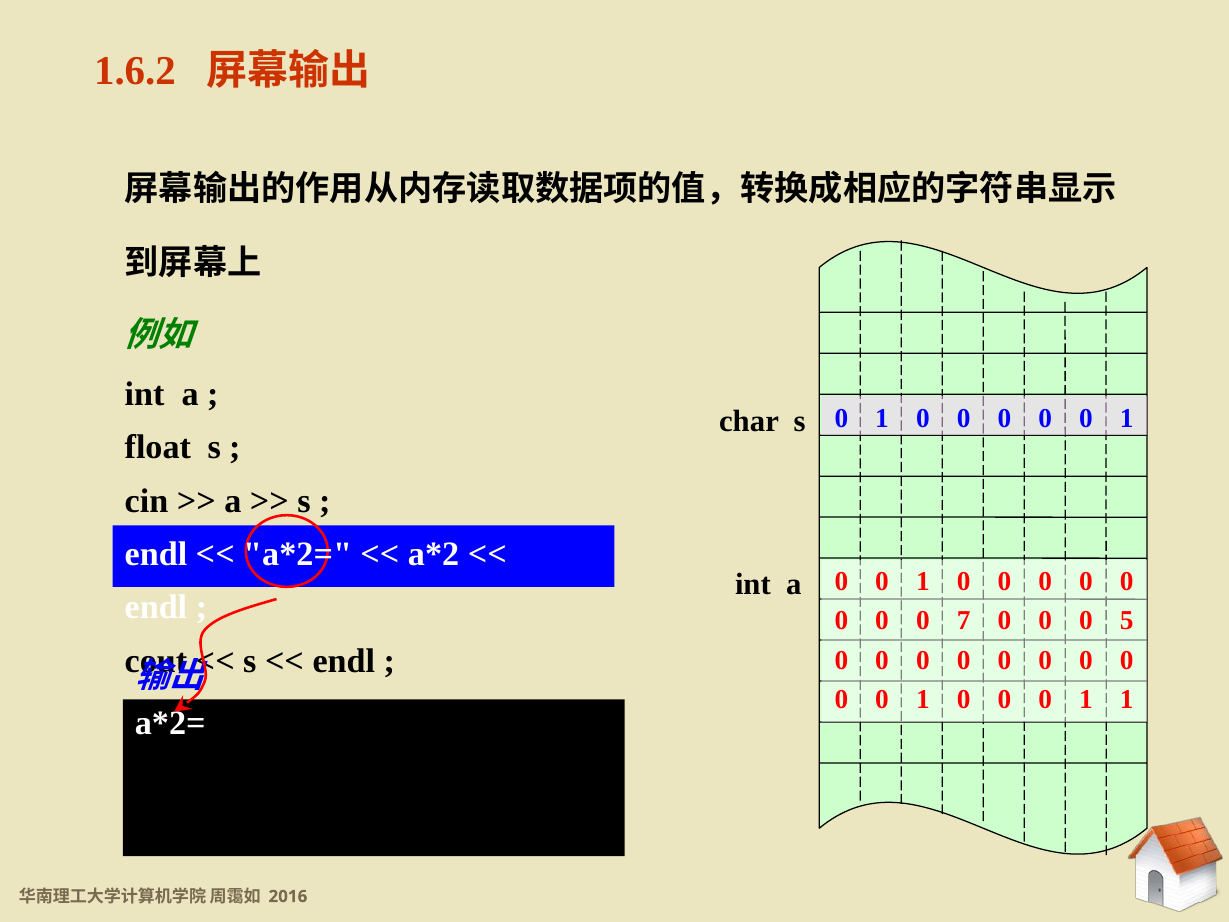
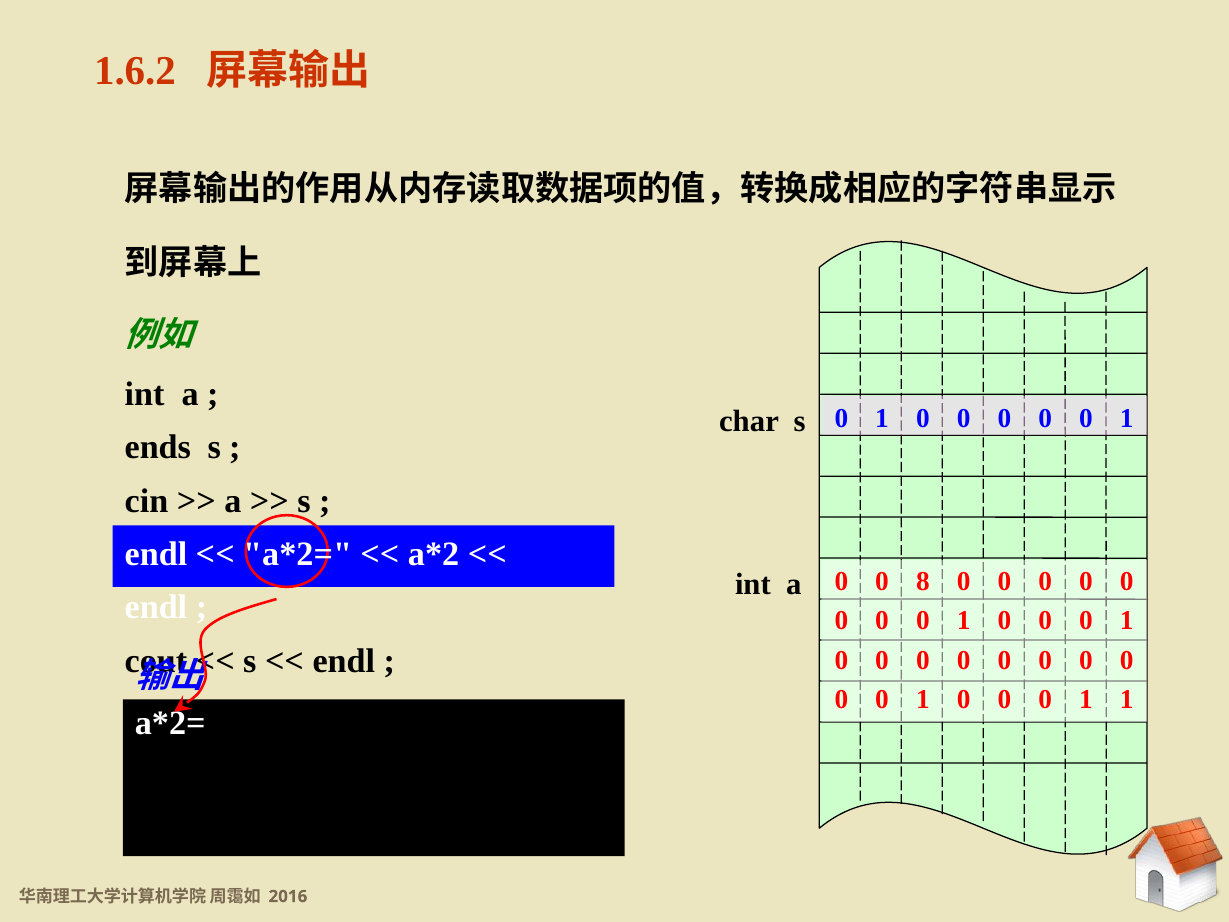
float: float -> ends (158, 448)
1: 1 -> 8 (923, 581)
7: 7 -> 1 (964, 621)
5: 5 -> 1 (1127, 621)
